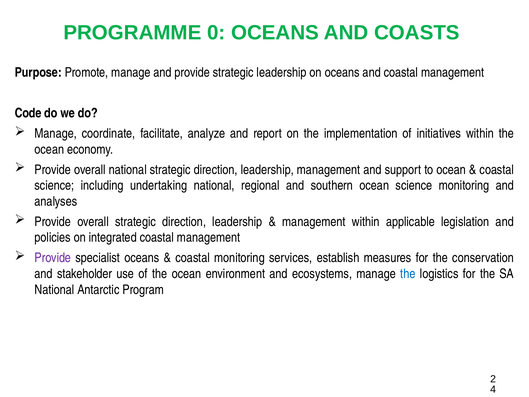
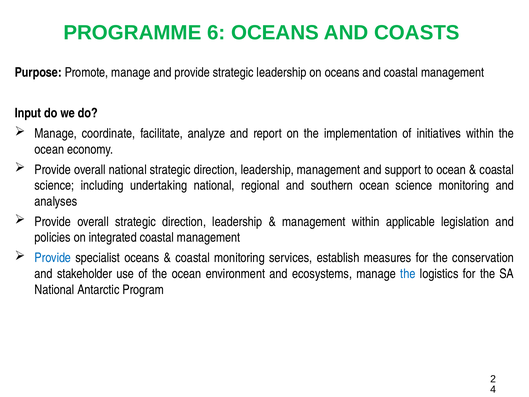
0: 0 -> 6 (216, 33)
Code: Code -> Input (28, 113)
Provide colour: purple -> blue (53, 258)
